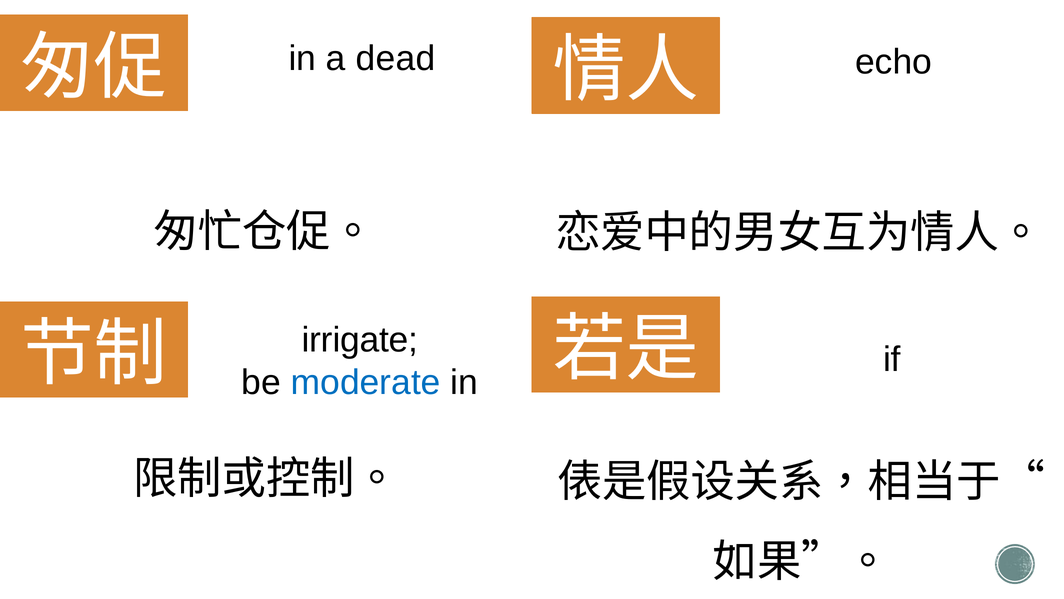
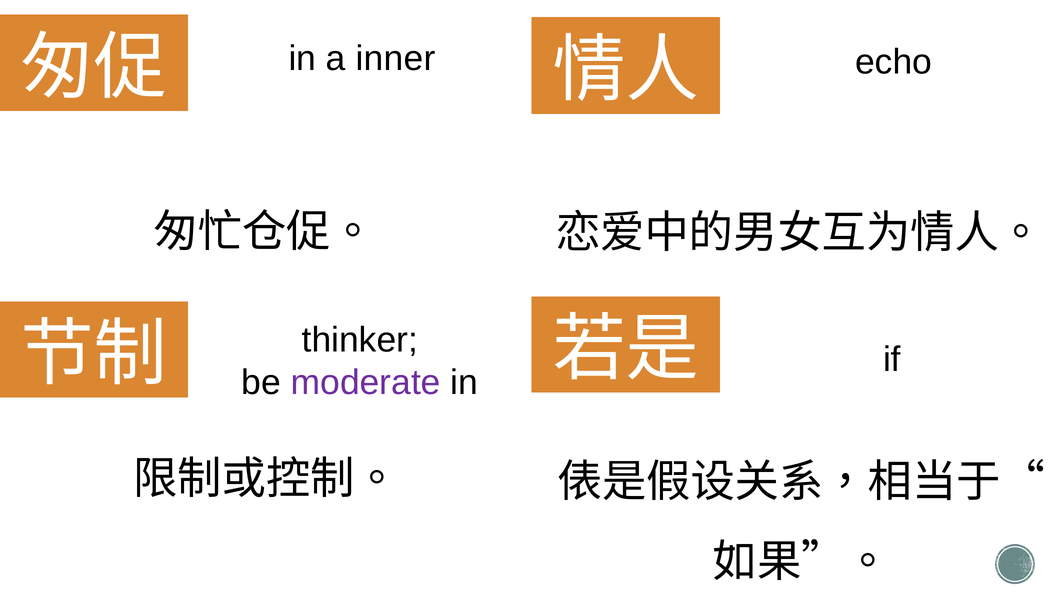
dead: dead -> inner (396, 59)
irrigate: irrigate -> thinker (360, 340)
moderate colour: blue -> purple (366, 382)
